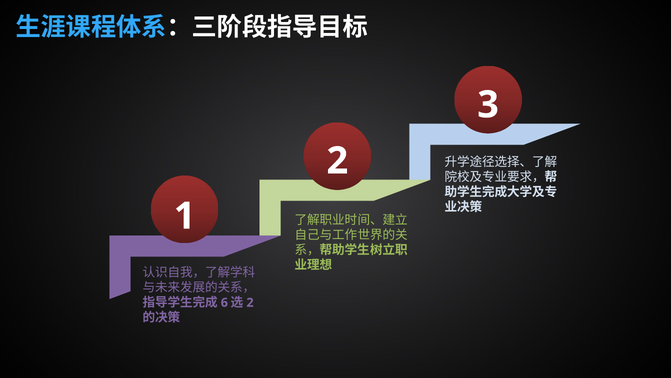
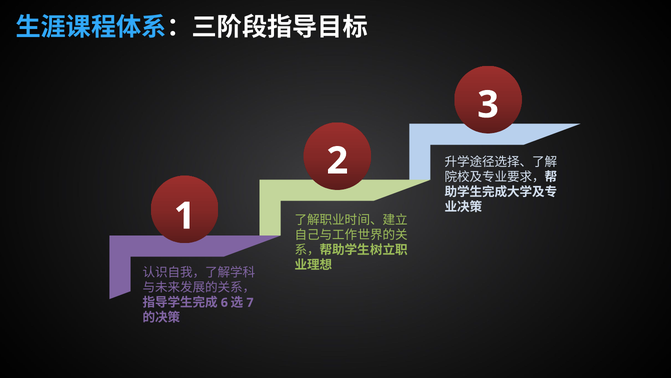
2: 2 -> 7 (250, 302)
